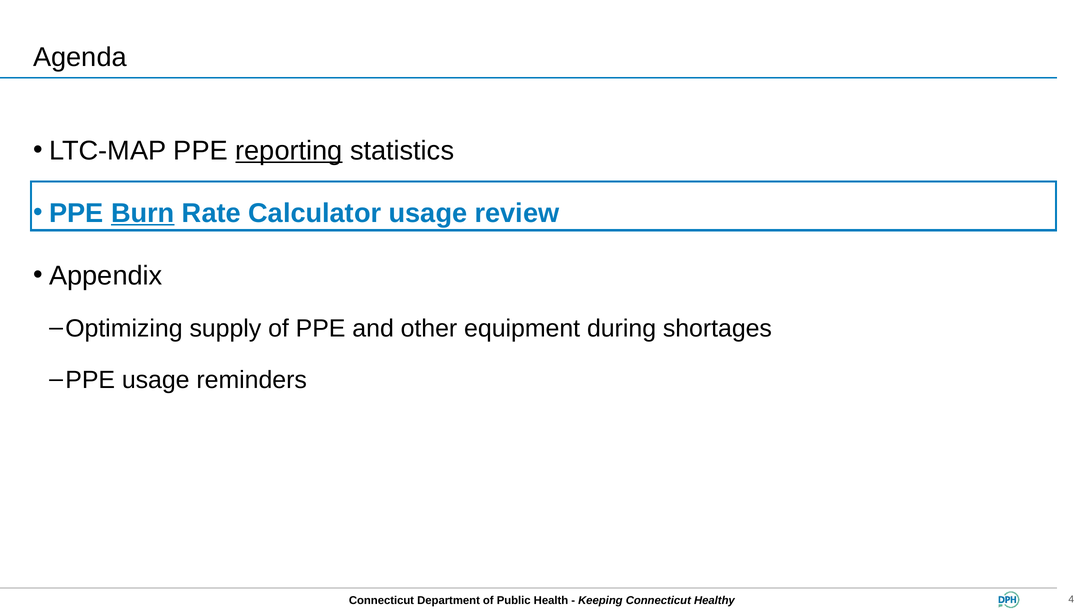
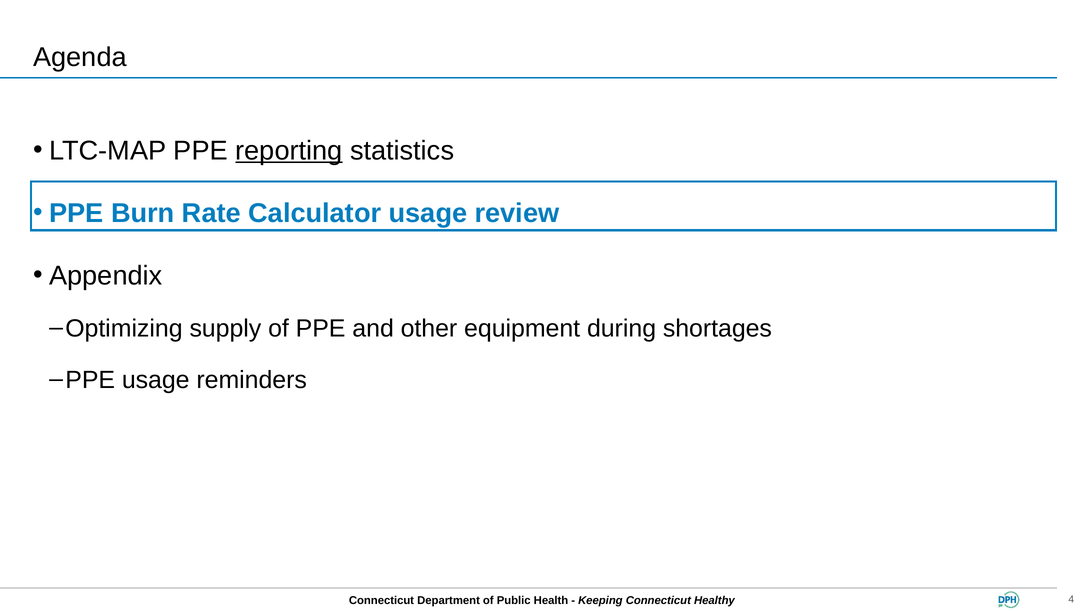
Burn underline: present -> none (143, 213)
